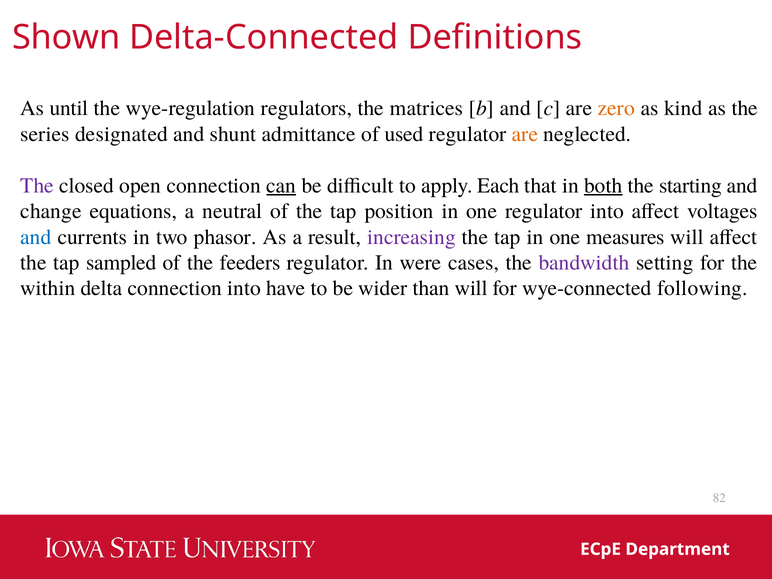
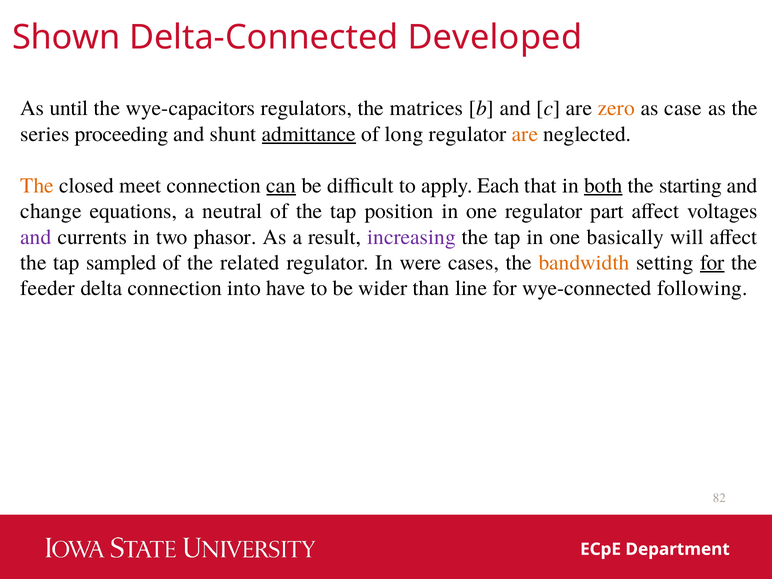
Definitions: Definitions -> Developed (495, 37)
wye-regulation: wye-regulation -> wye-capacitors (190, 108)
kind: kind -> case (683, 108)
designated: designated -> proceeding (122, 134)
admittance underline: none -> present (309, 134)
used: used -> long (404, 134)
The colour: purple -> orange (37, 185)
open: open -> meet (140, 185)
regulator into: into -> part (607, 211)
and colour: blue -> purple (36, 237)
measures: measures -> basically (625, 237)
feeders: feeders -> related (250, 263)
bandwidth colour: purple -> orange (584, 263)
for underline: none -> present (712, 263)
within: within -> feeder (48, 288)
than will: will -> line (471, 288)
